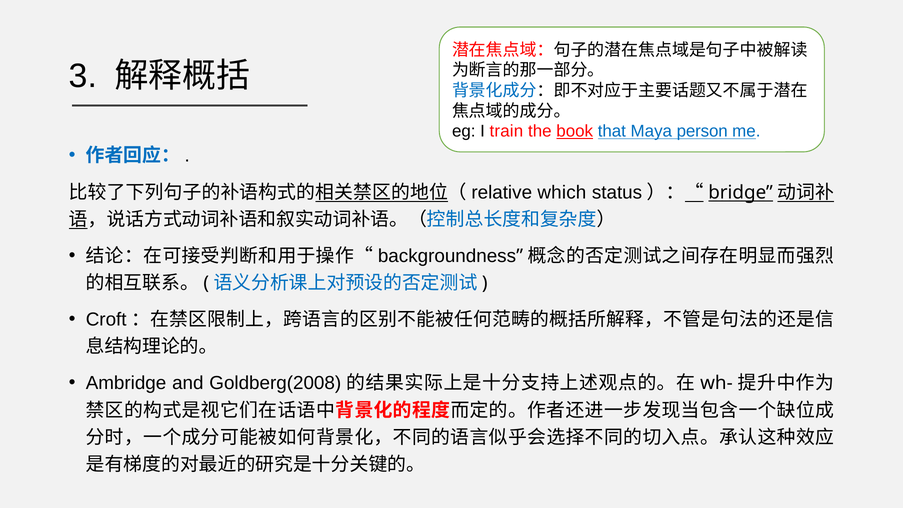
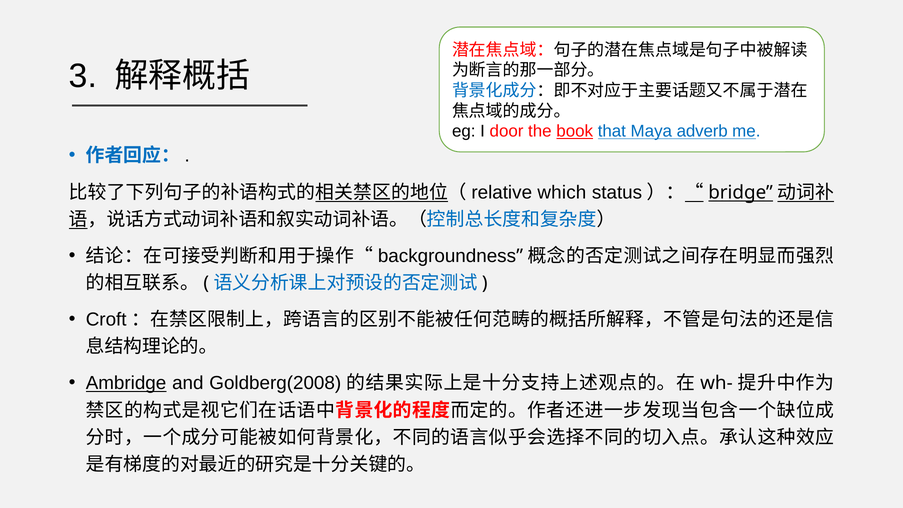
train: train -> door (507, 131)
person: person -> adverb (702, 131)
Ambridge underline: none -> present (126, 383)
